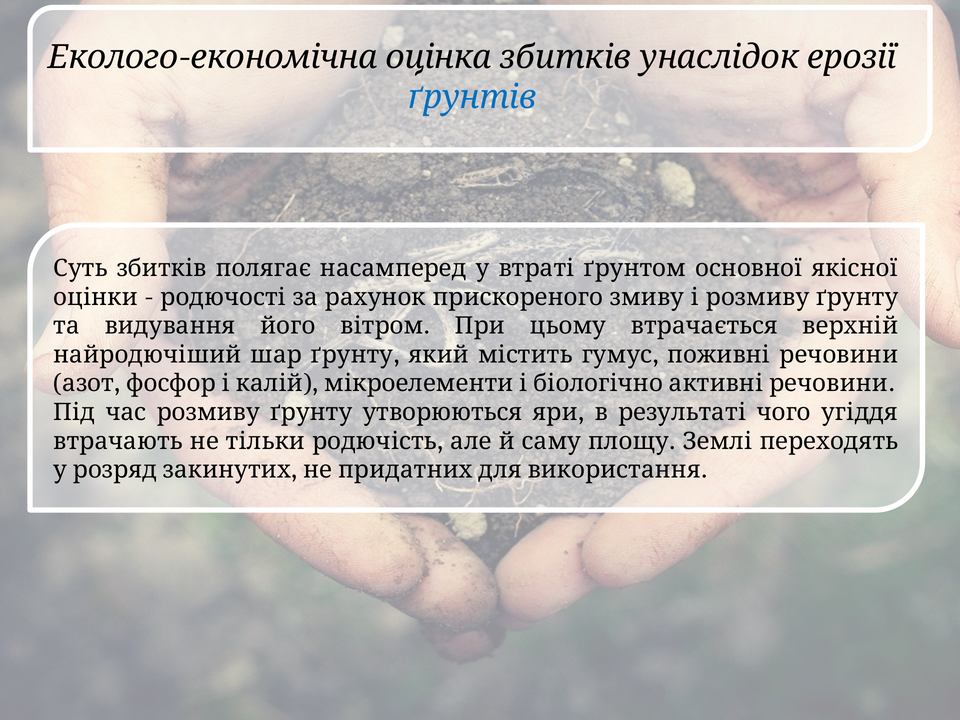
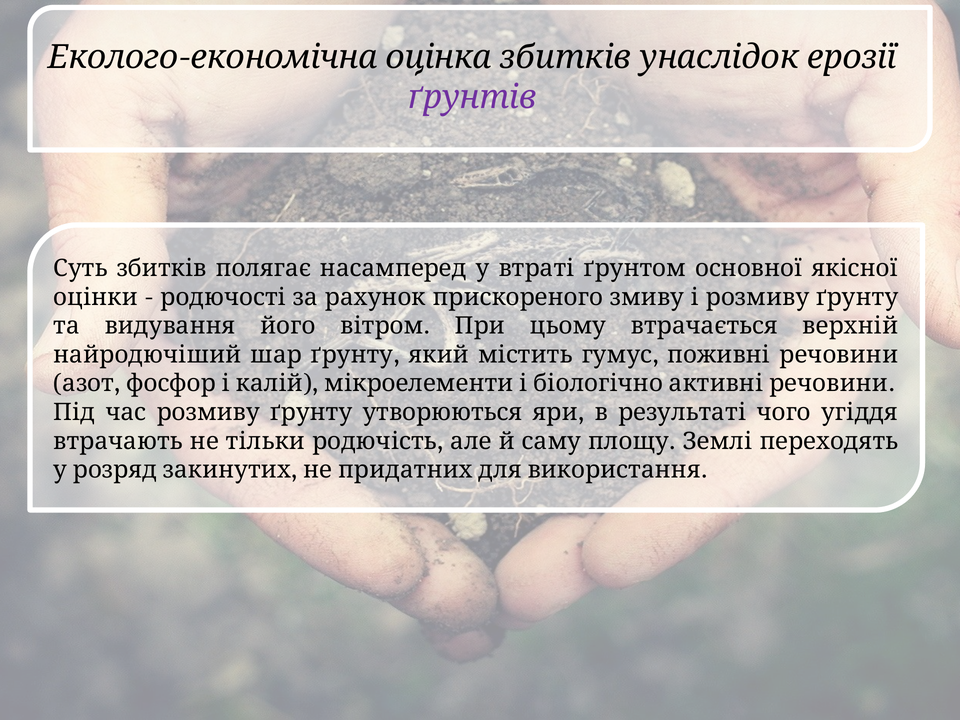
ґрунтів colour: blue -> purple (473, 97)
